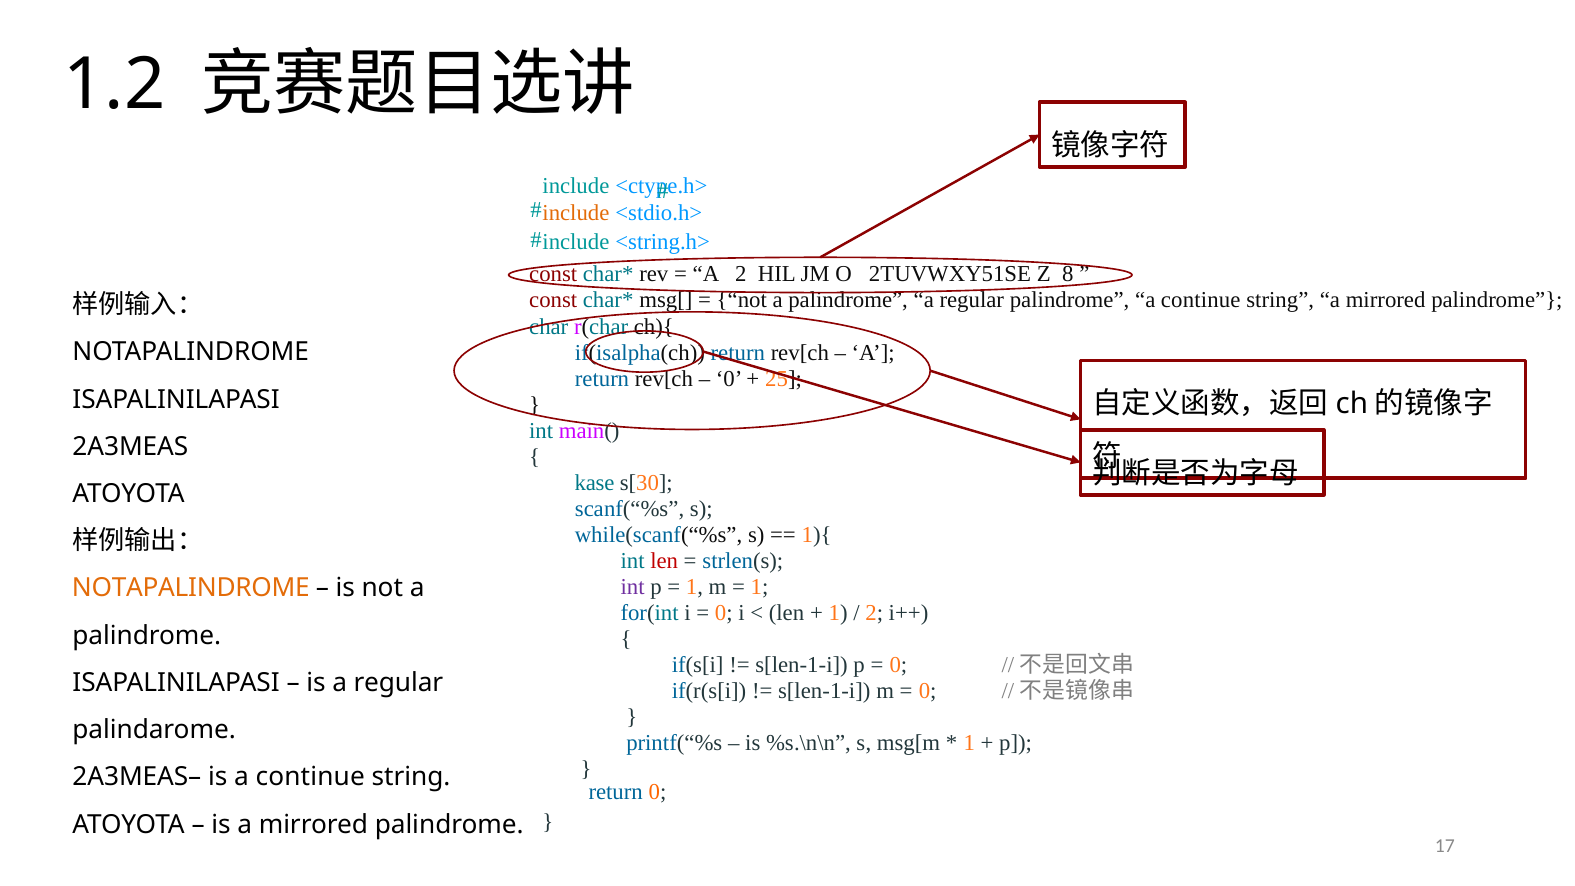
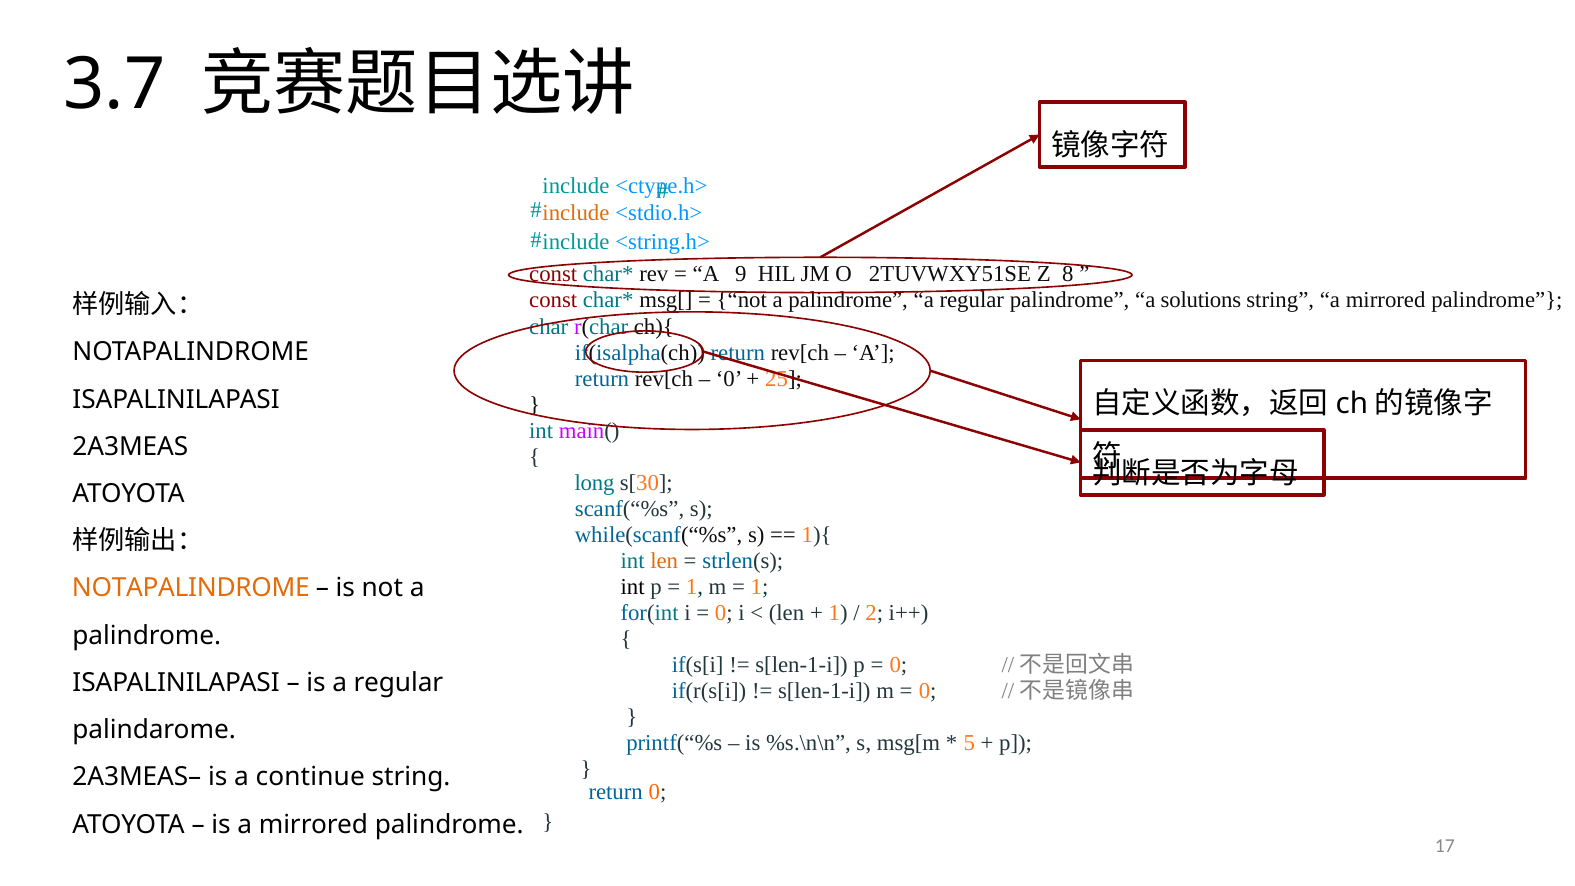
1.2: 1.2 -> 3.7 (114, 85)
A 2: 2 -> 9 (741, 274)
palindrome a continue: continue -> solutions (1201, 300)
kase: kase -> long (595, 483)
len colour: red -> orange (664, 561)
int colour: purple -> black (633, 587)
1: 1 -> 5 (969, 743)
